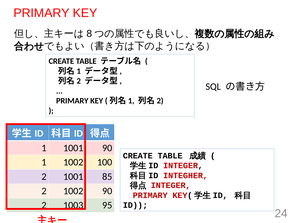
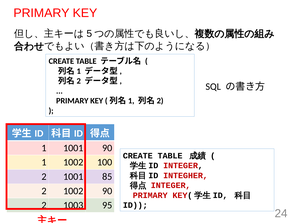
8: 8 -> 5 (89, 34)
